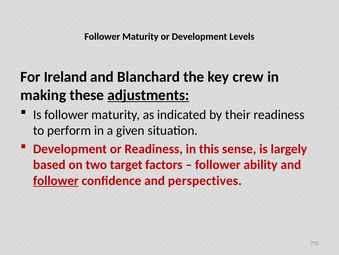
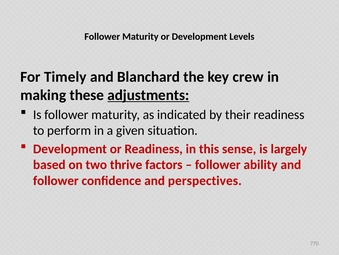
Ireland: Ireland -> Timely (65, 77)
target: target -> thrive (126, 164)
follower underline: present -> none (56, 180)
